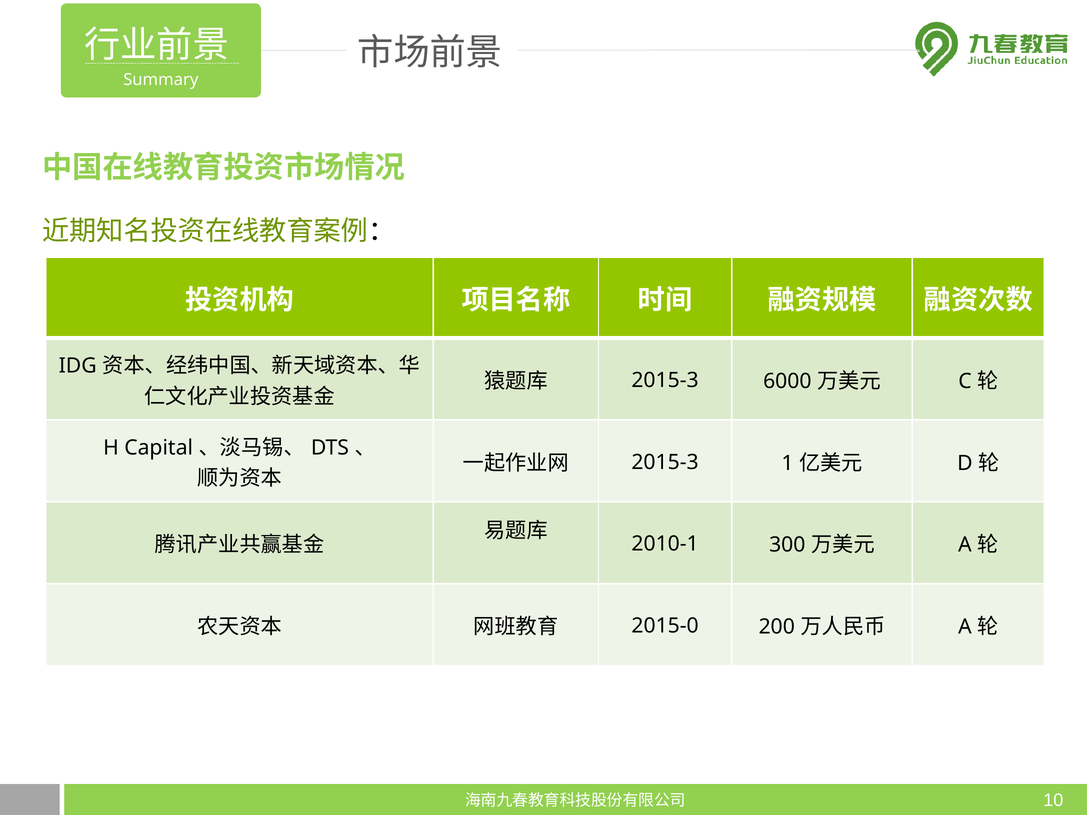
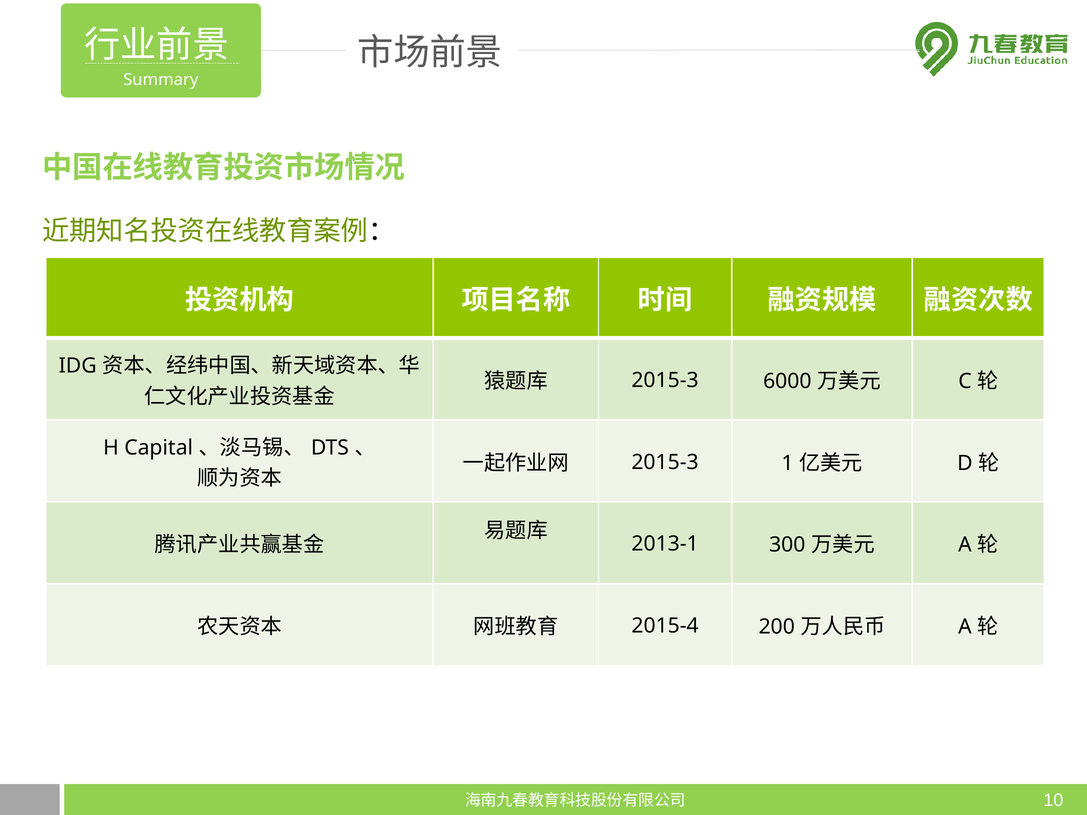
2010-1: 2010-1 -> 2013-1 (665, 544)
2015-0: 2015-0 -> 2015-4 (665, 626)
